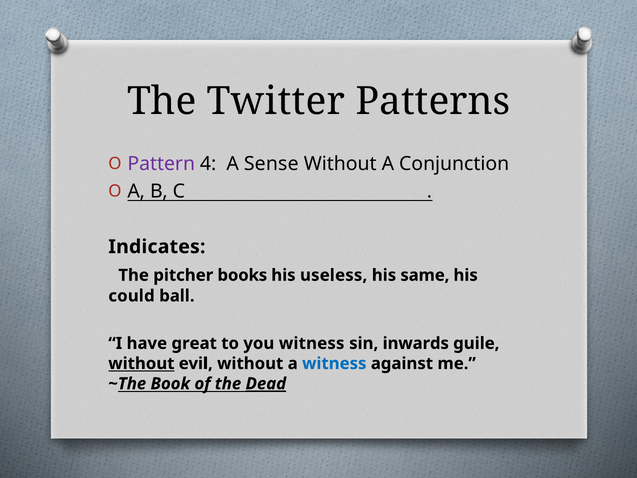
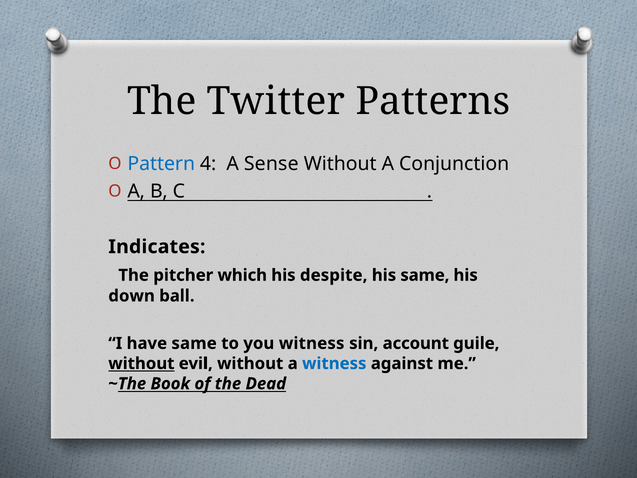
Pattern colour: purple -> blue (161, 164)
books: books -> which (242, 275)
useless: useless -> despite (334, 275)
could: could -> down (132, 296)
have great: great -> same (194, 343)
inwards: inwards -> account (416, 343)
Dead underline: present -> none (266, 384)
